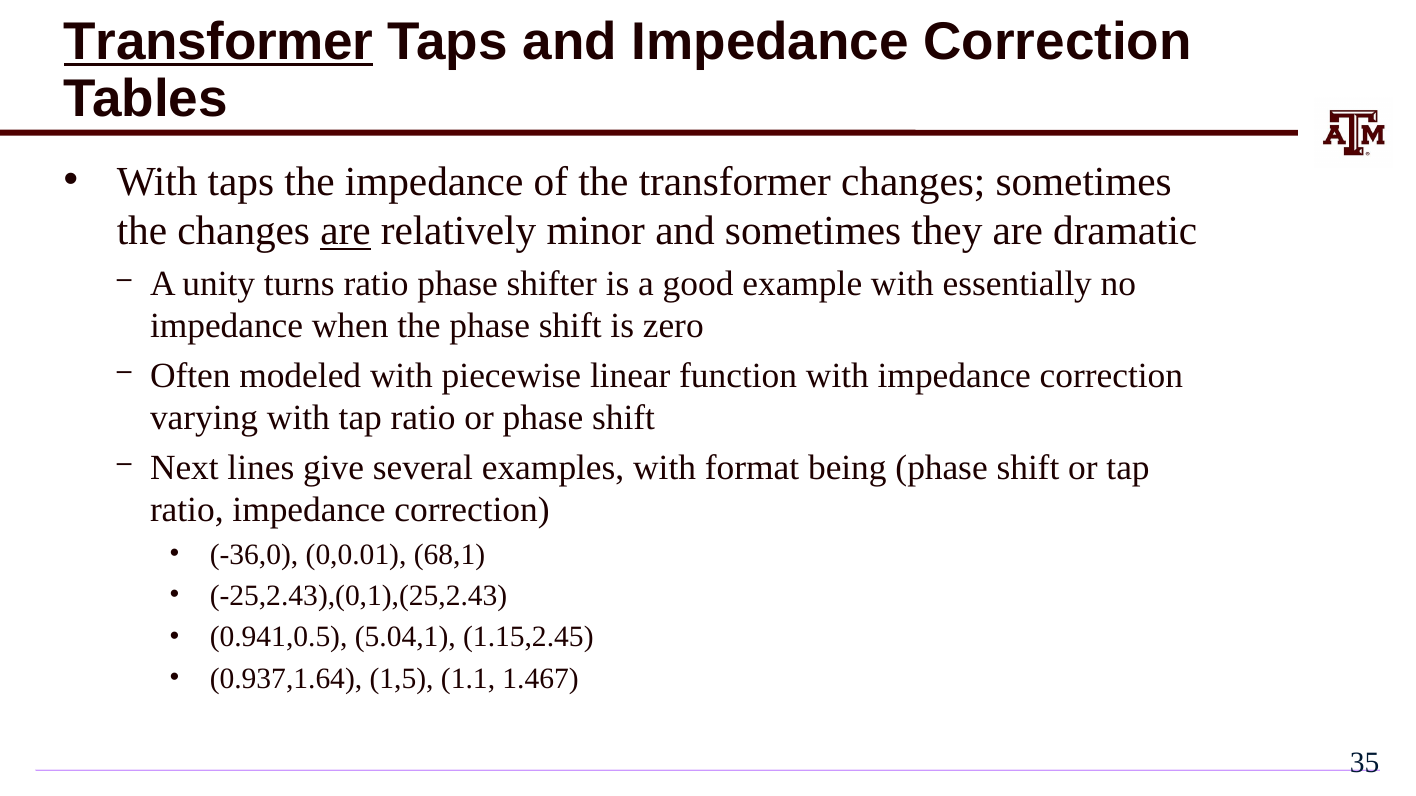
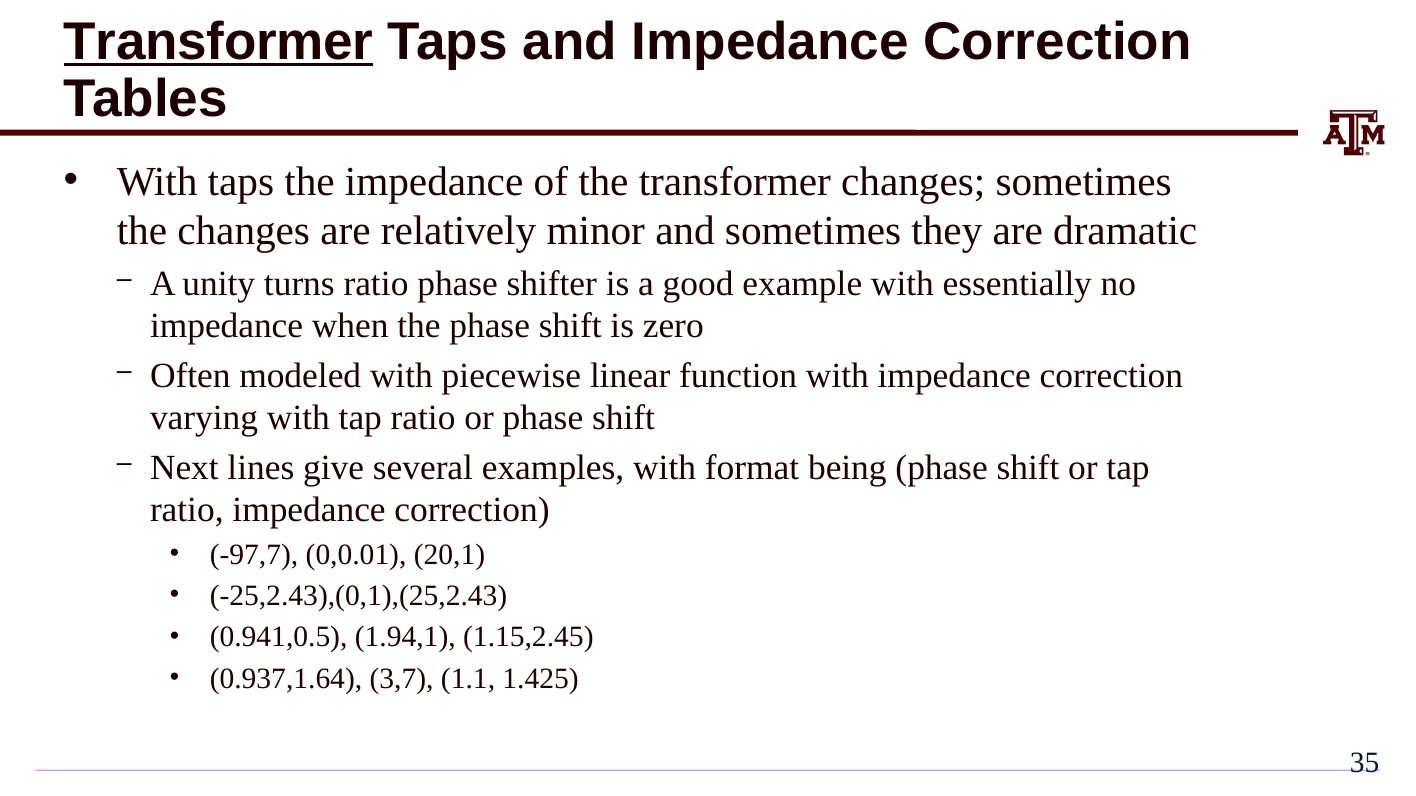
are underline: present -> none (345, 231)
-36,0: -36,0 -> -97,7 (254, 555)
68,1: 68,1 -> 20,1 (449, 555)
5.04,1: 5.04,1 -> 1.94,1 (405, 638)
1,5: 1,5 -> 3,7 (402, 679)
1.467: 1.467 -> 1.425 (541, 679)
